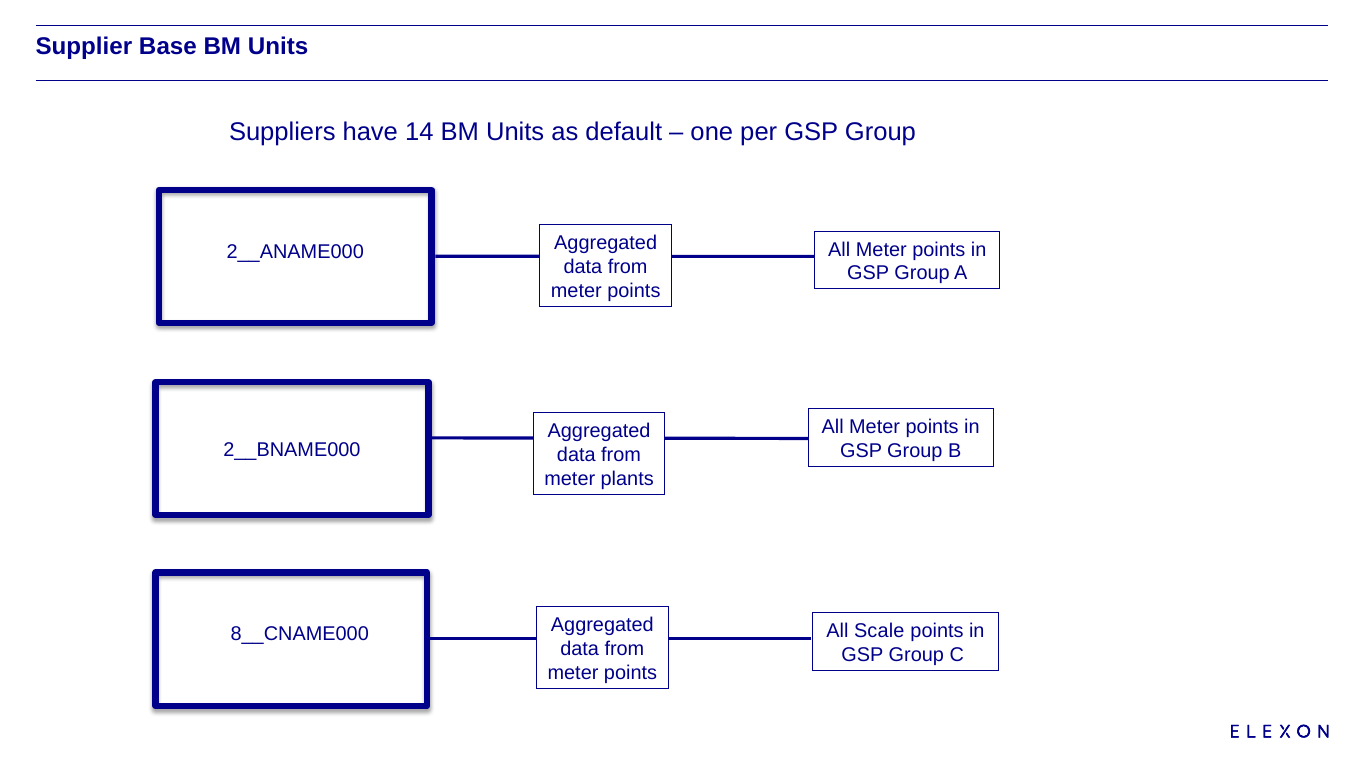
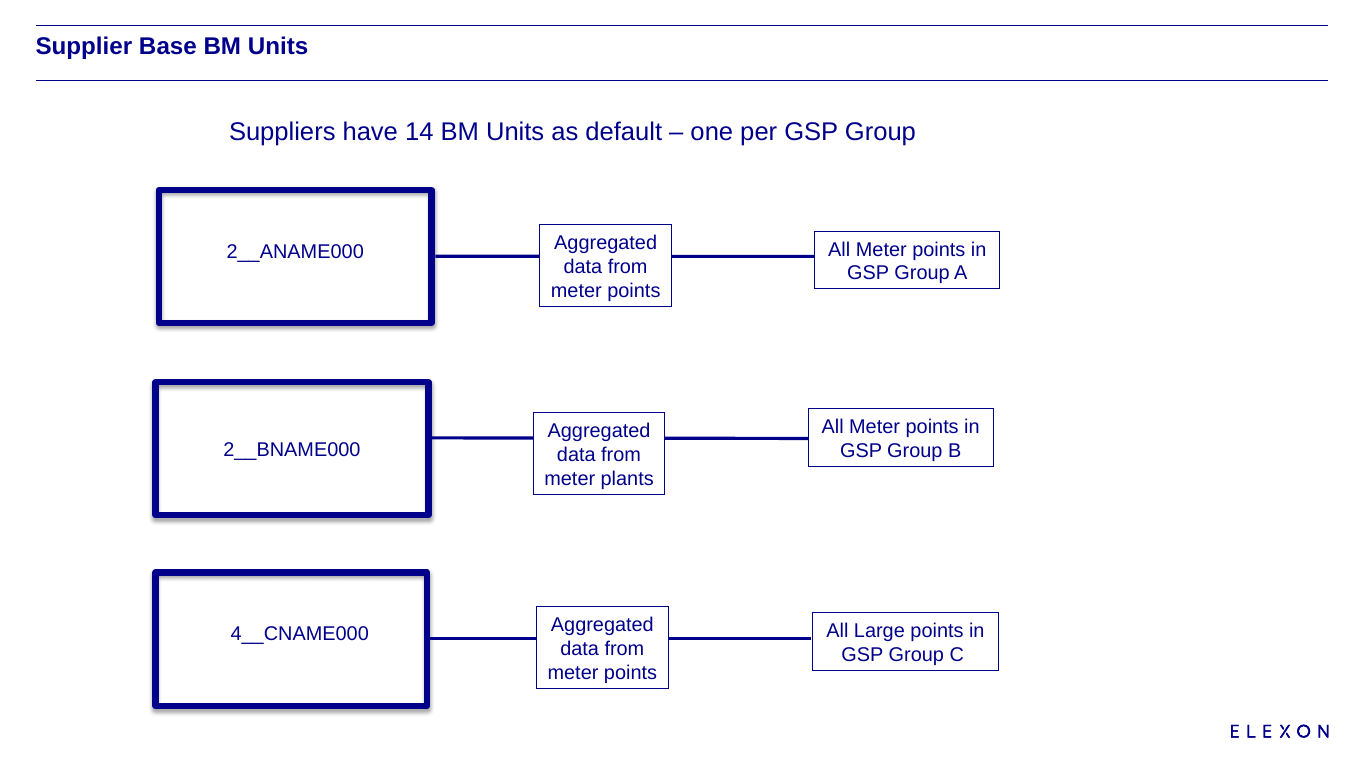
Scale: Scale -> Large (879, 631)
8__CNAME000: 8__CNAME000 -> 4__CNAME000 (300, 634)
